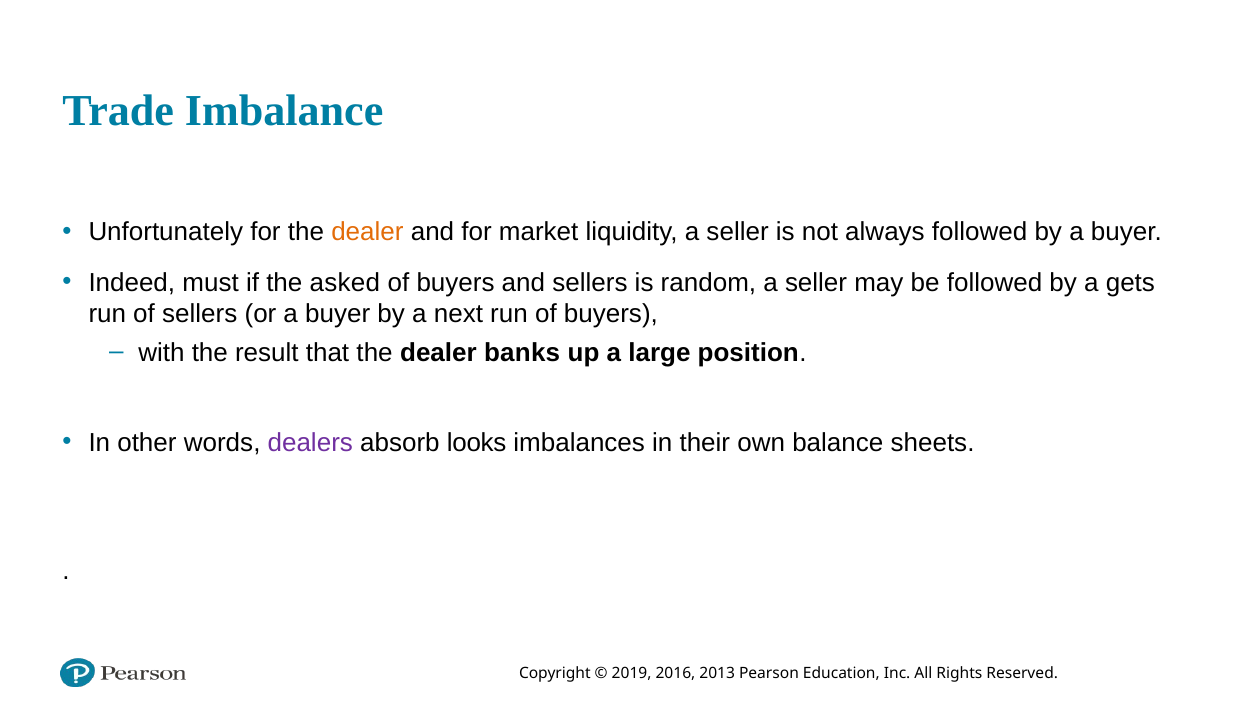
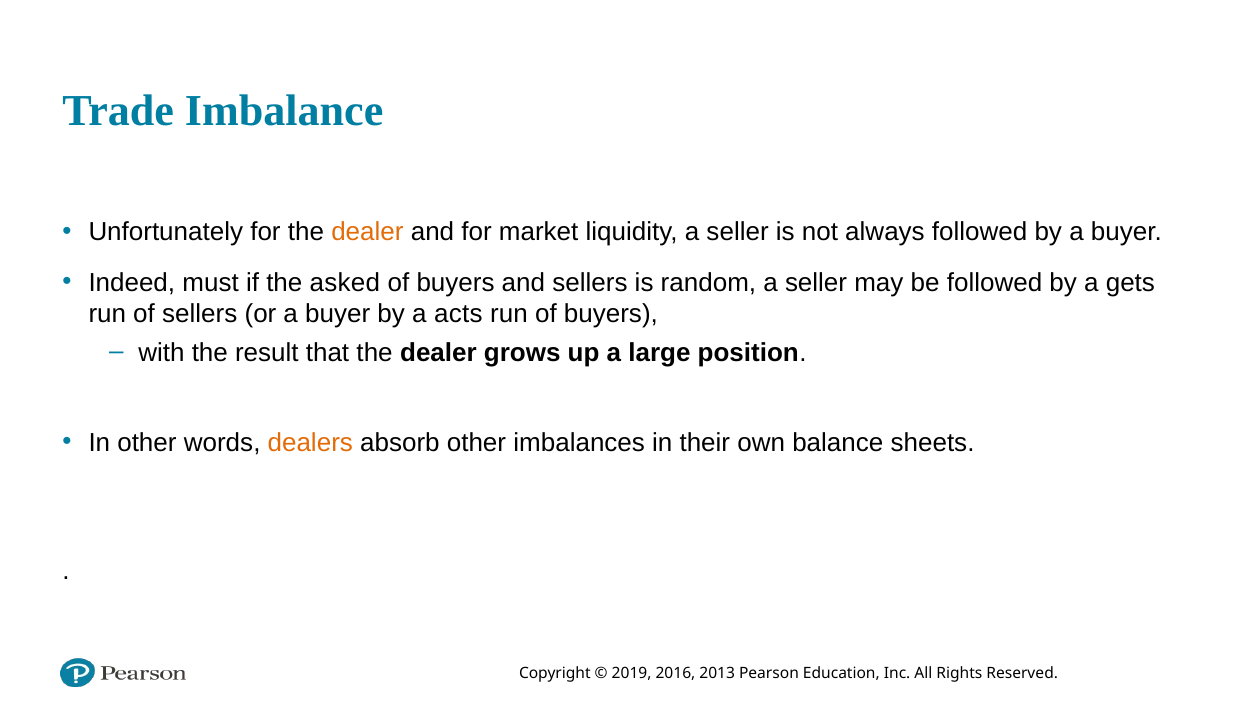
next: next -> acts (458, 314)
banks: banks -> grows (522, 353)
dealers colour: purple -> orange (310, 442)
absorb looks: looks -> other (476, 442)
